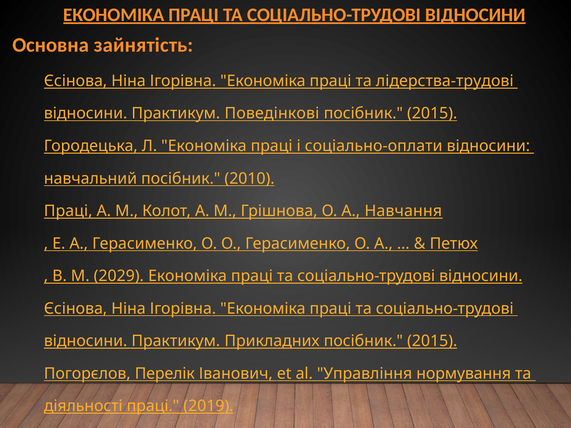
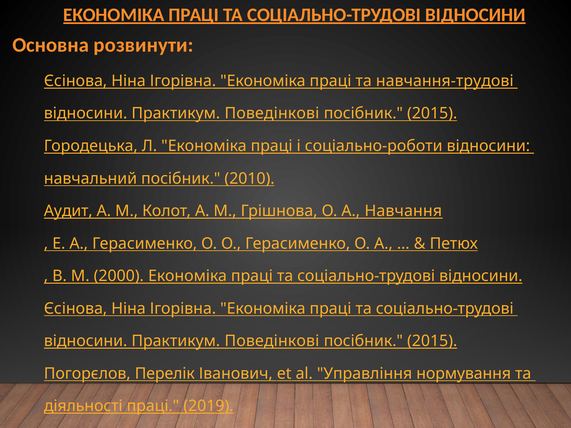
зайнятість: зайнятість -> розвинути (144, 45)
лідерства-трудові: лідерства-трудові -> навчання-трудові (445, 81)
соціально-оплати: соціально-оплати -> соціально-роботи (374, 146)
Праці: Праці -> Аудит (68, 211)
2029: 2029 -> 2000 (119, 276)
Прикладних: Прикладних -> Поведінкові (272, 341)
